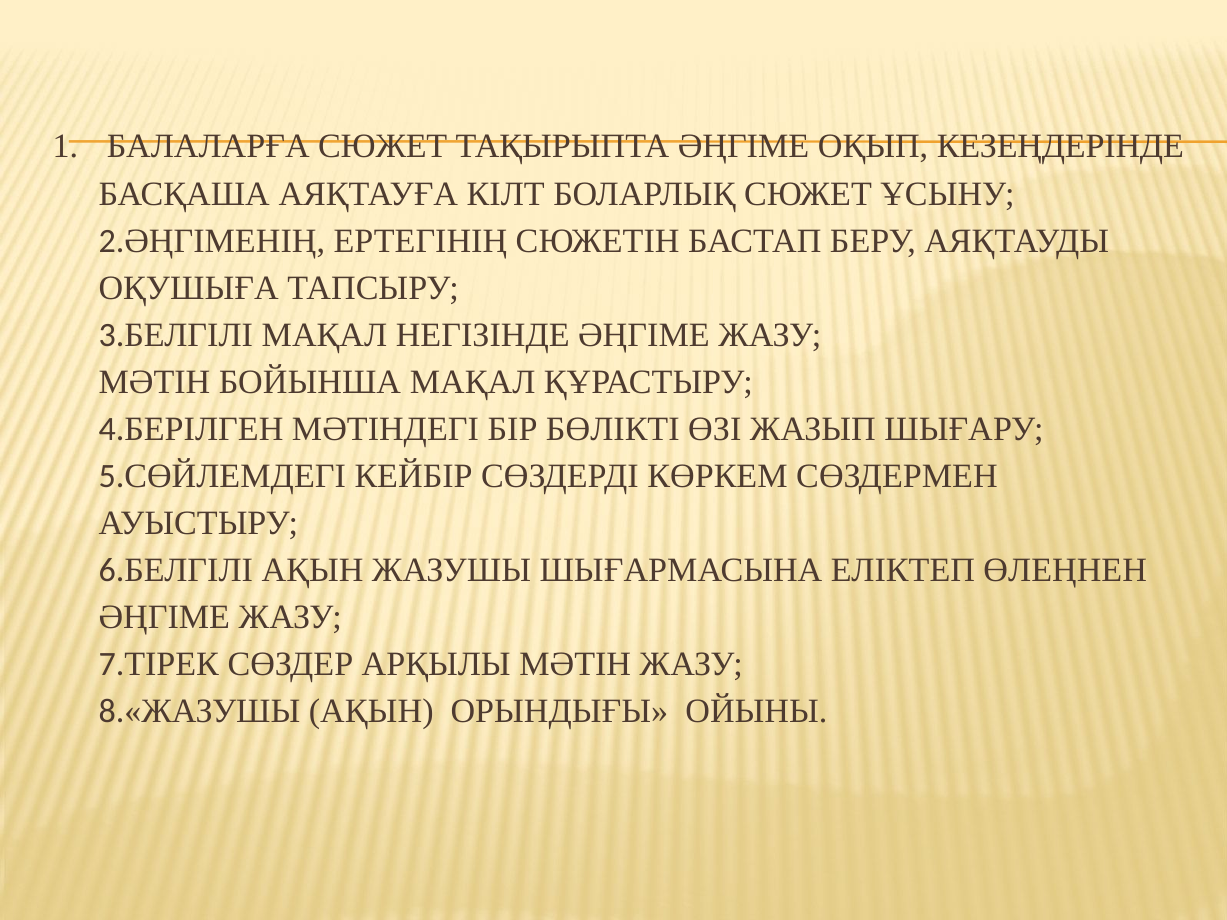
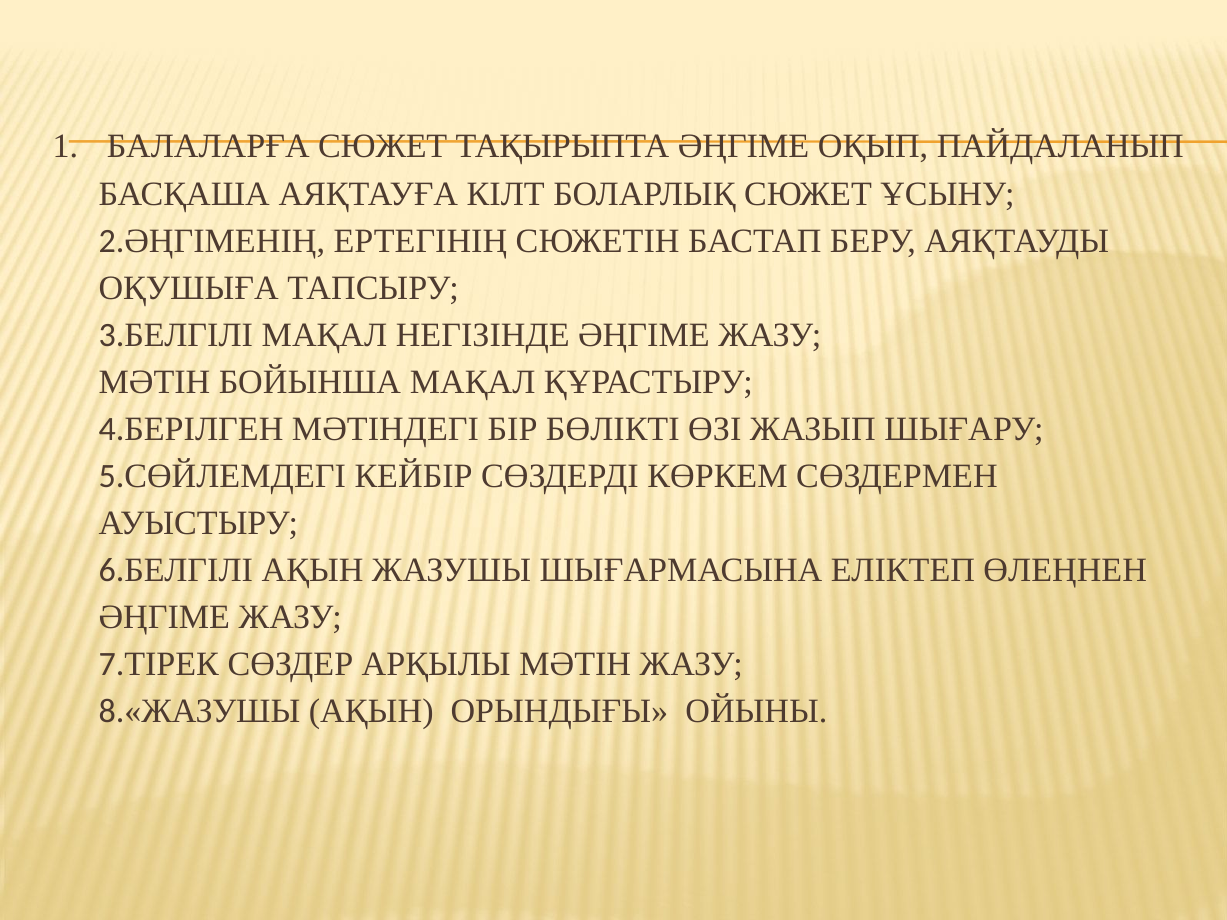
КЕЗЕҢДЕРІНДЕ: КЕЗЕҢДЕРІНДЕ -> ПАЙДАЛАНЫП (1060, 147)
